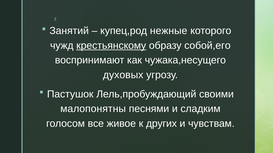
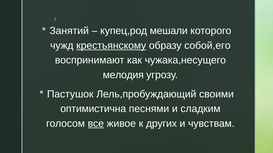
нежные: нежные -> мешали (169, 31)
духовых: духовых -> мелодия (123, 75)
малопонятны: малопонятны -> оптимистична (93, 109)
все underline: none -> present (96, 124)
